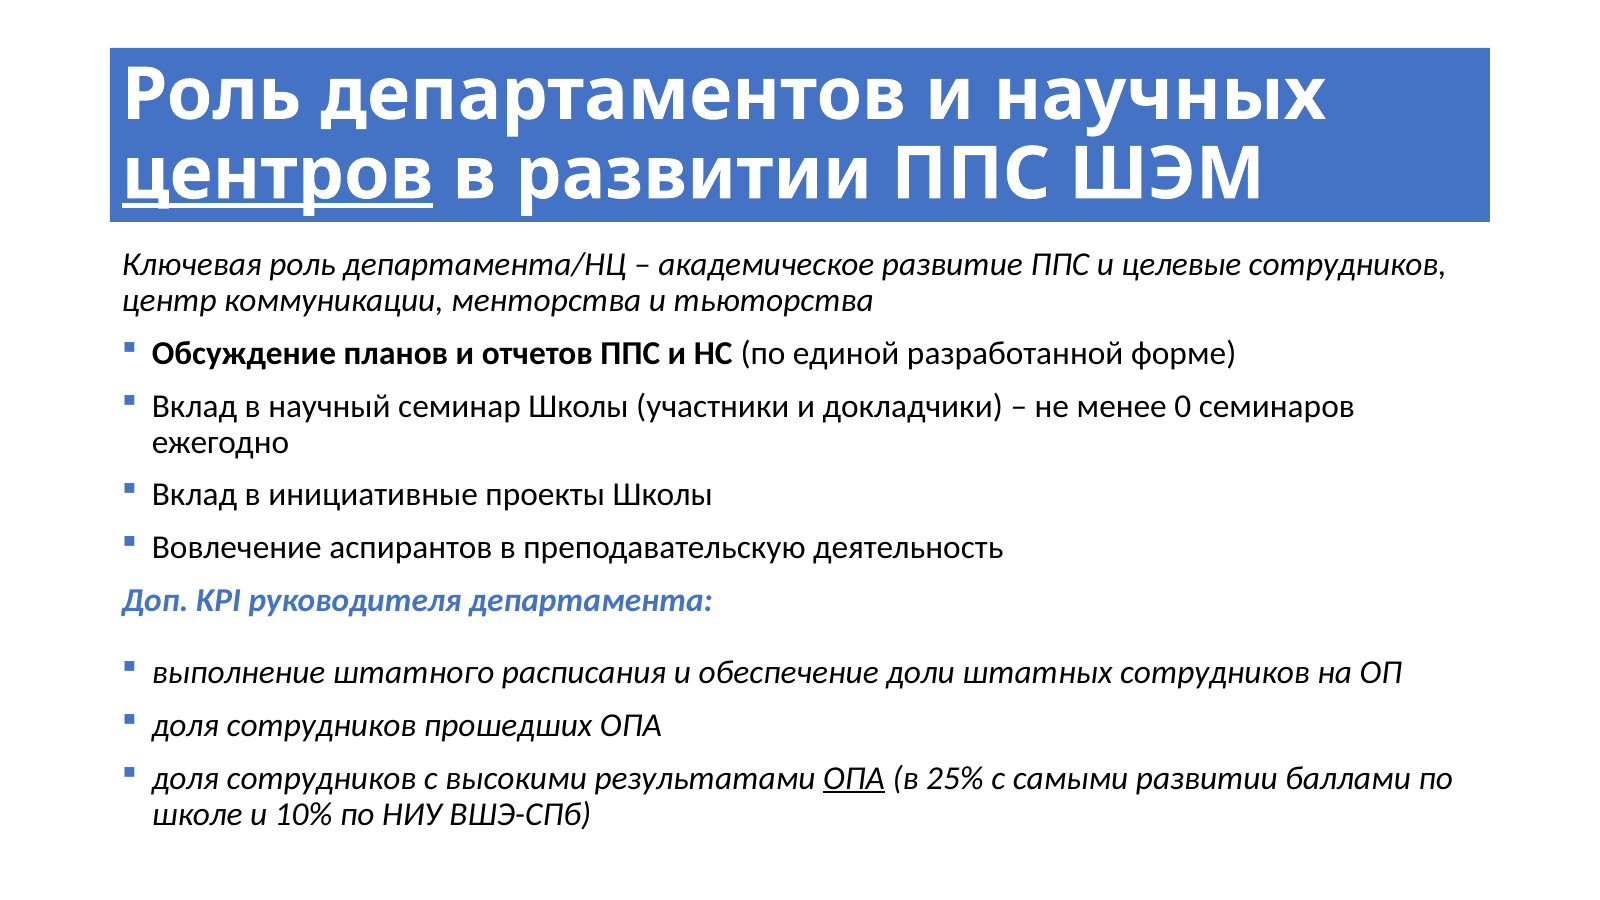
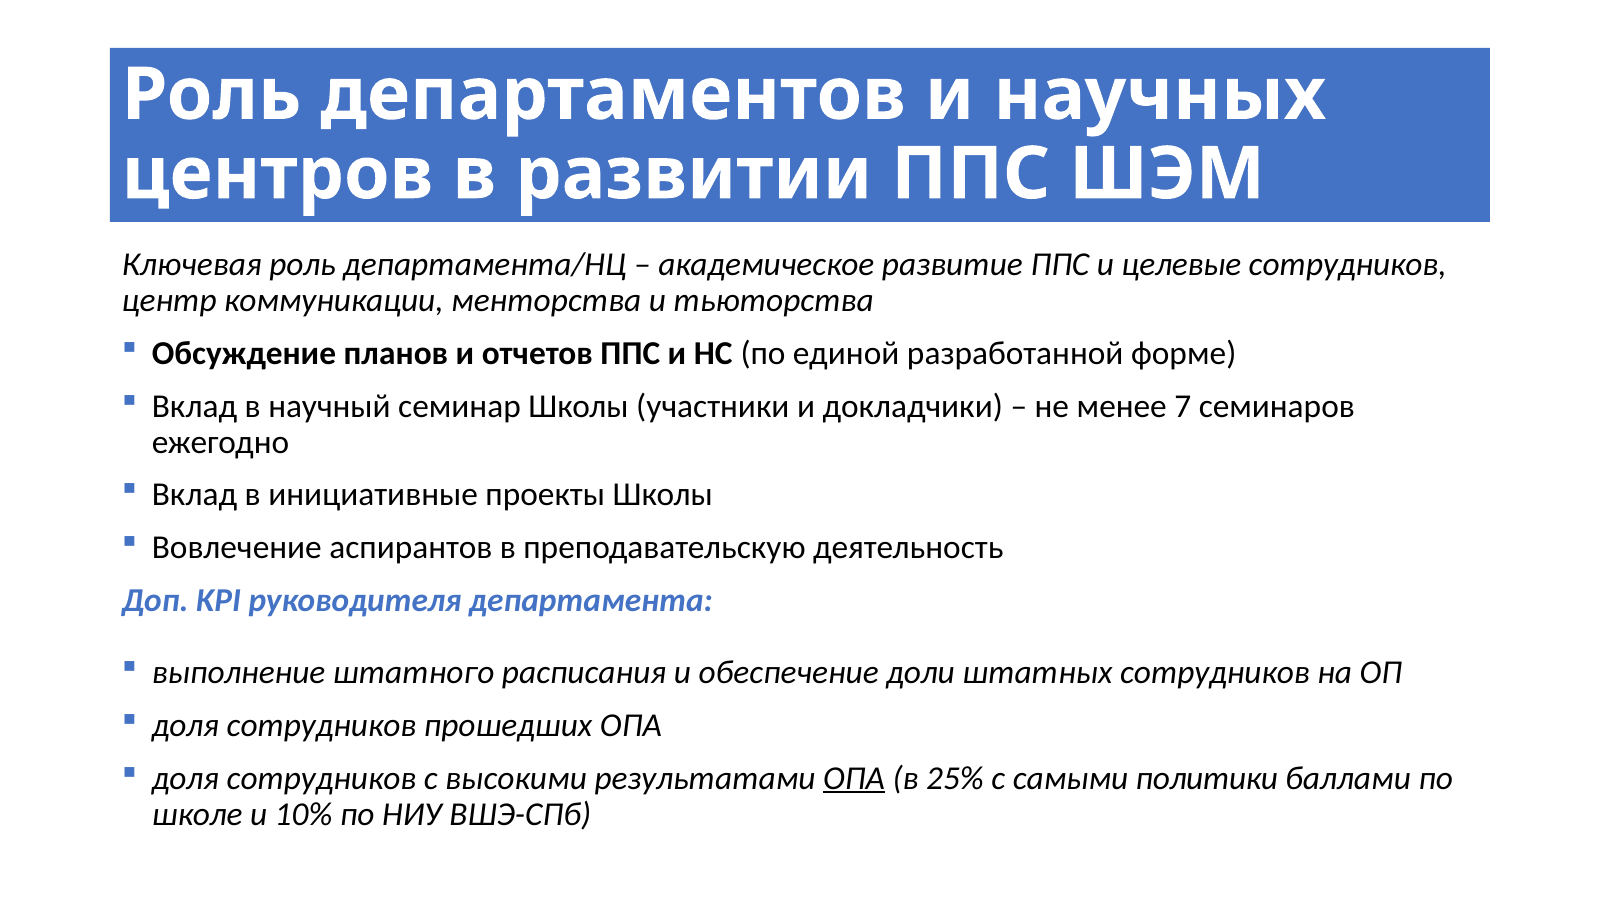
центров underline: present -> none (278, 174)
0: 0 -> 7 (1183, 406)
самыми развитии: развитии -> политики (1207, 778)
